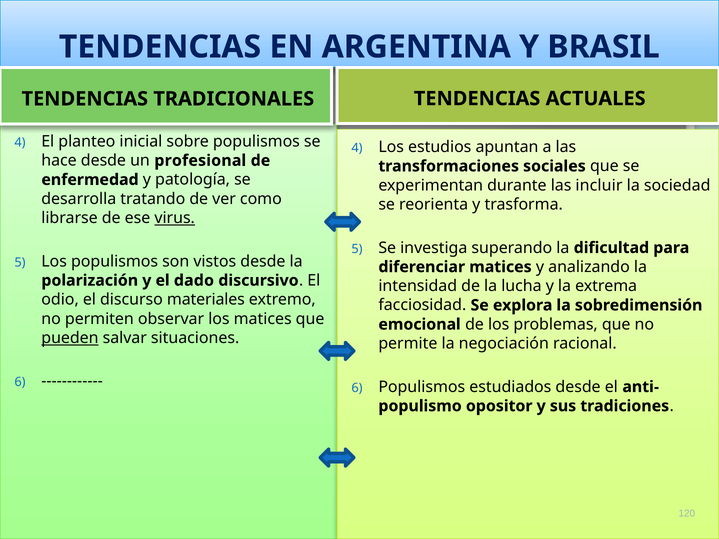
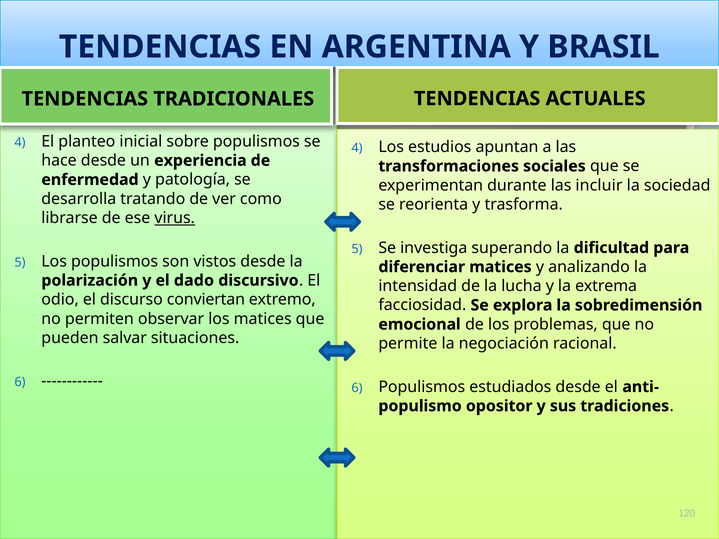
profesional: profesional -> experiencia (200, 161)
materiales: materiales -> conviertan (206, 300)
pueden underline: present -> none (70, 338)
